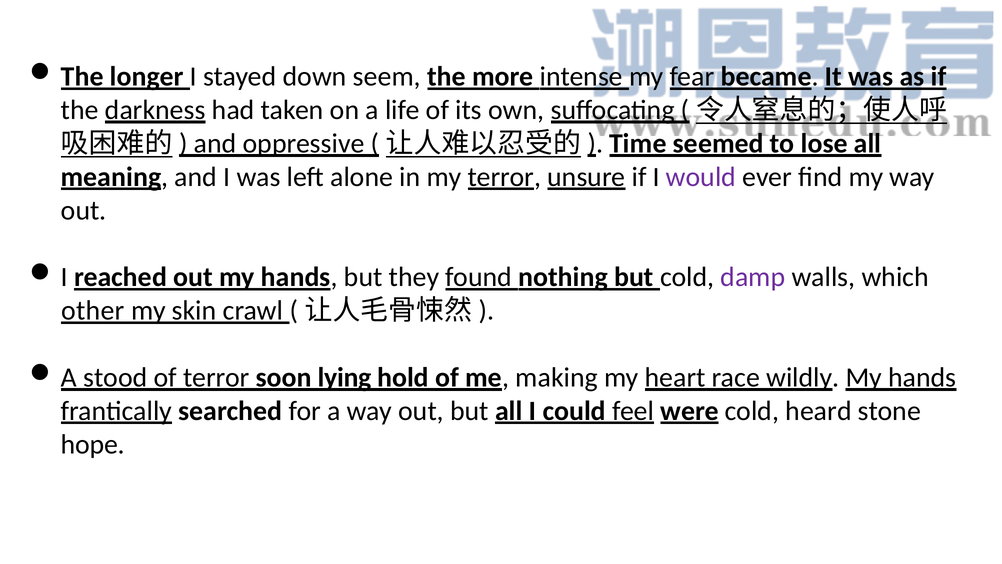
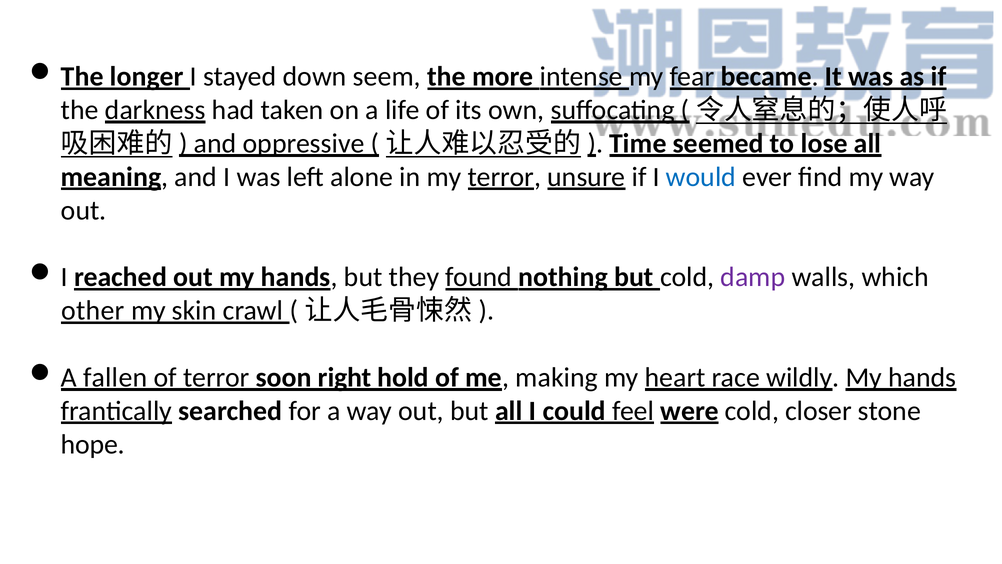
would colour: purple -> blue (701, 177)
stood: stood -> fallen (115, 377)
lying: lying -> right (345, 377)
heard: heard -> closer (819, 411)
